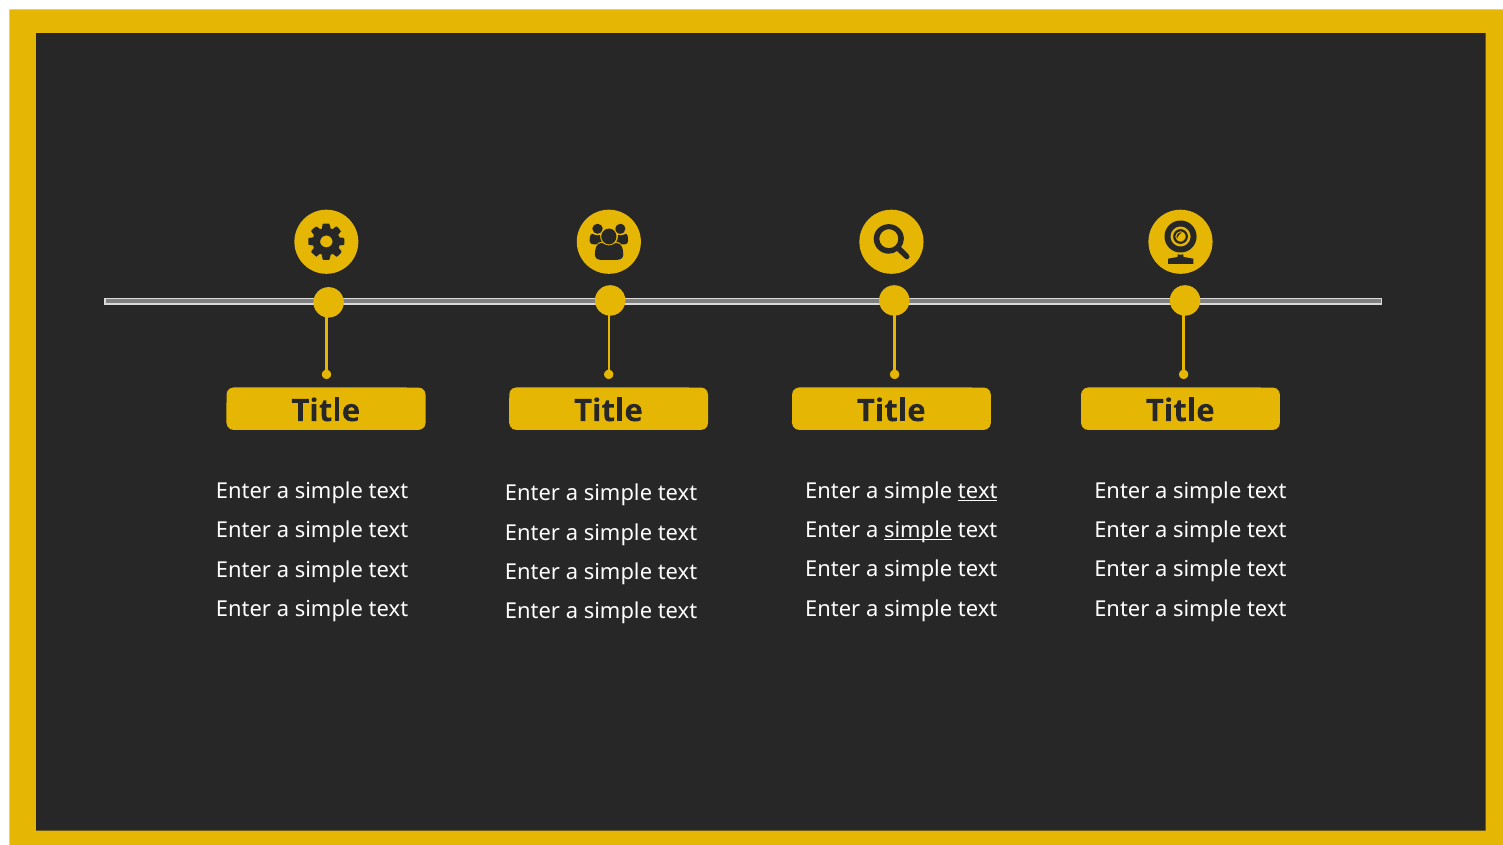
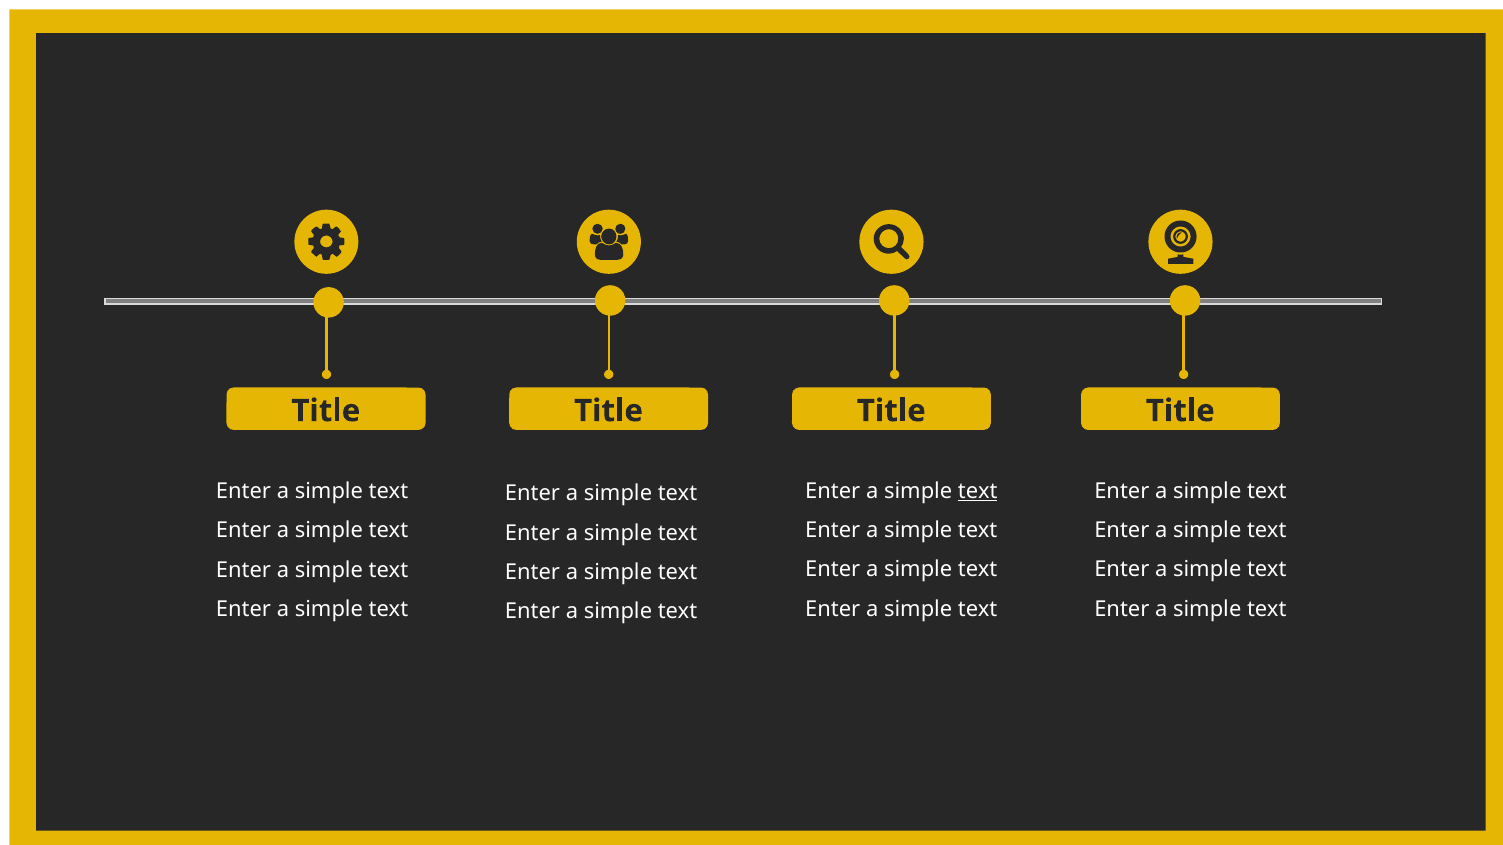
simple underline: present -> none (918, 531)
